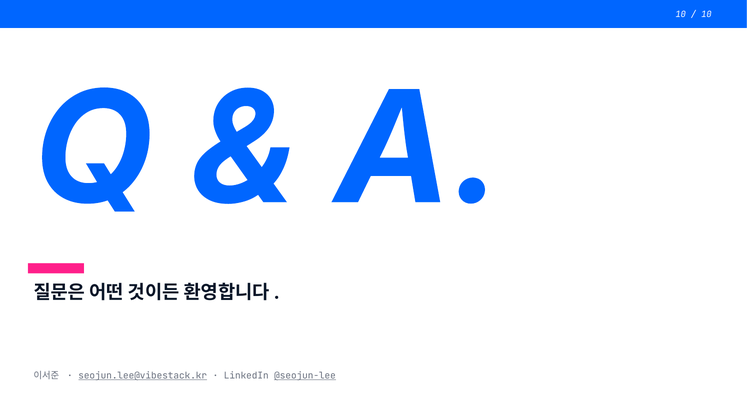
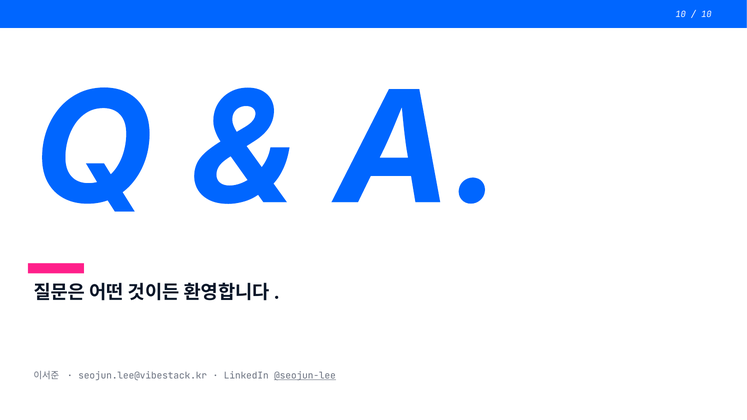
seojun.lee@vibestack.kr underline: present -> none (143, 376)
